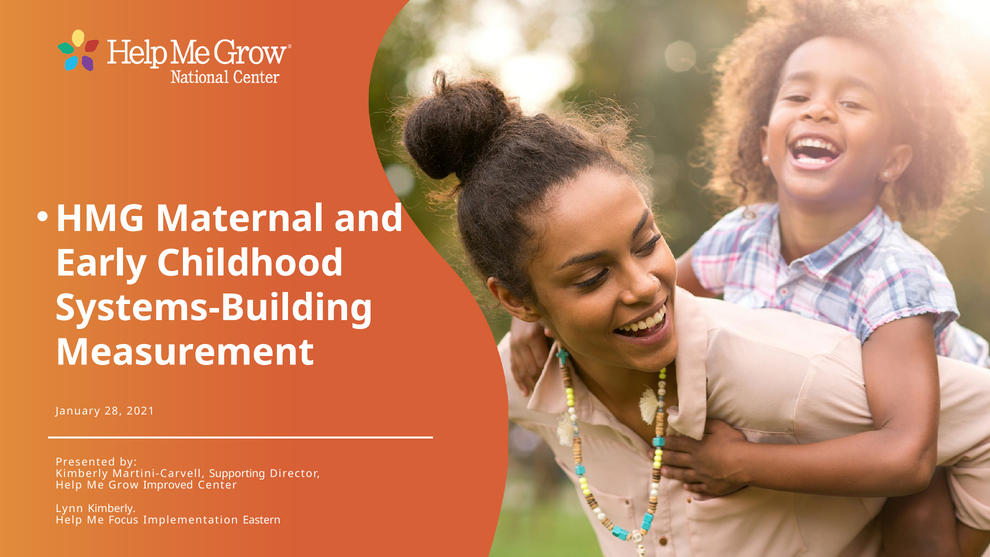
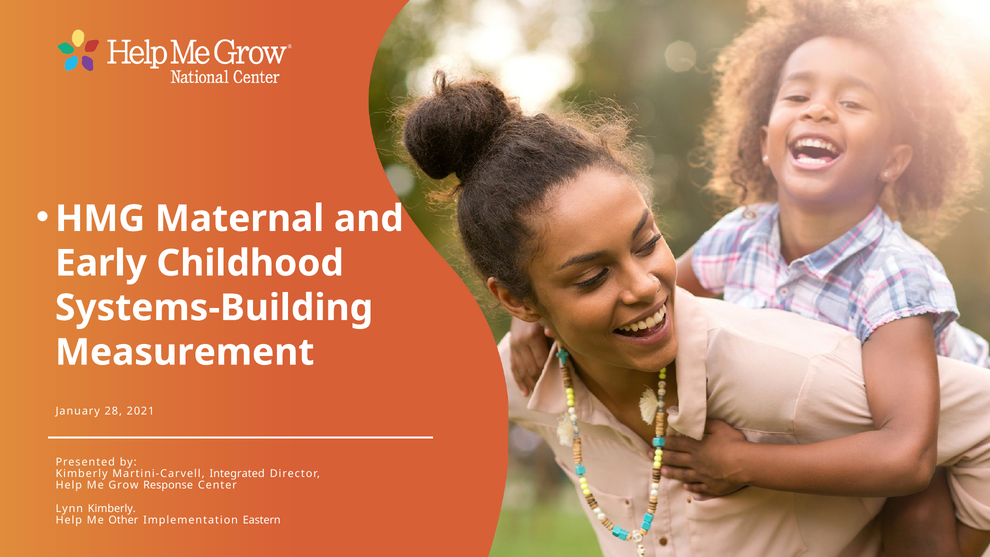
Supporting: Supporting -> Integrated (237, 473)
Improved: Improved -> Response (168, 485)
Focus: Focus -> Other (123, 520)
